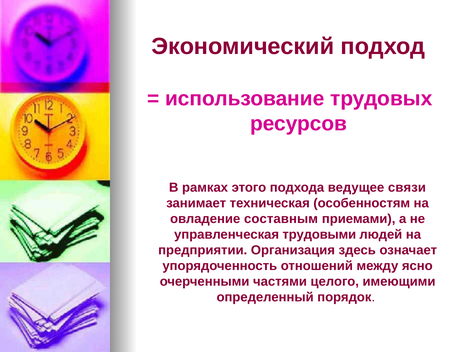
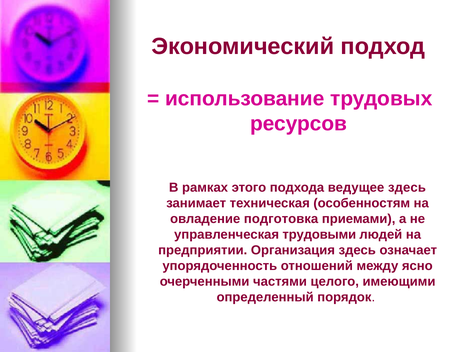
ведущее связи: связи -> здесь (407, 188)
составным: составным -> подготовка (281, 219)
